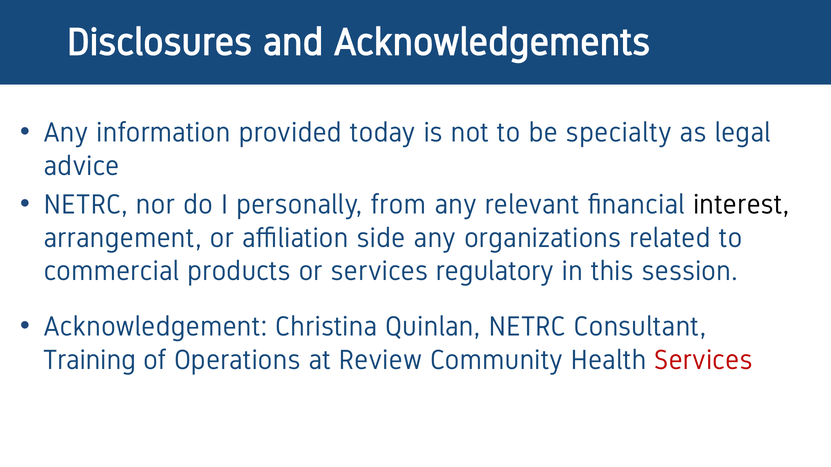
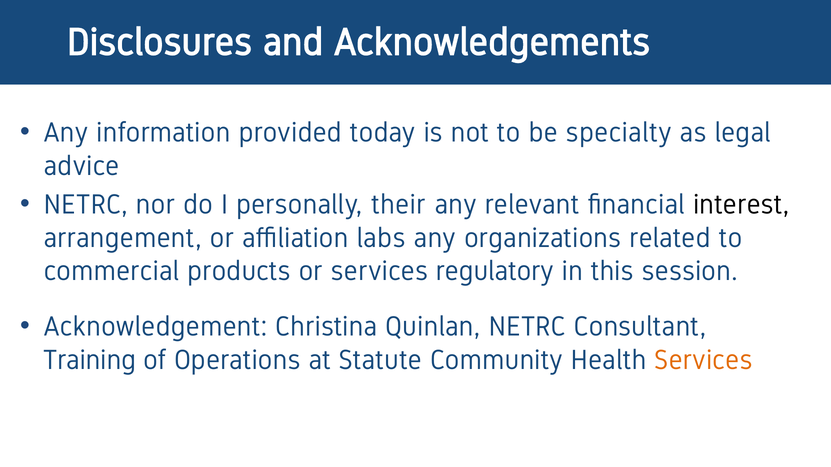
from: from -> their (398, 205)
side: side -> labs (381, 238)
Review: Review -> Statute (380, 360)
Services colour: red -> orange (704, 360)
